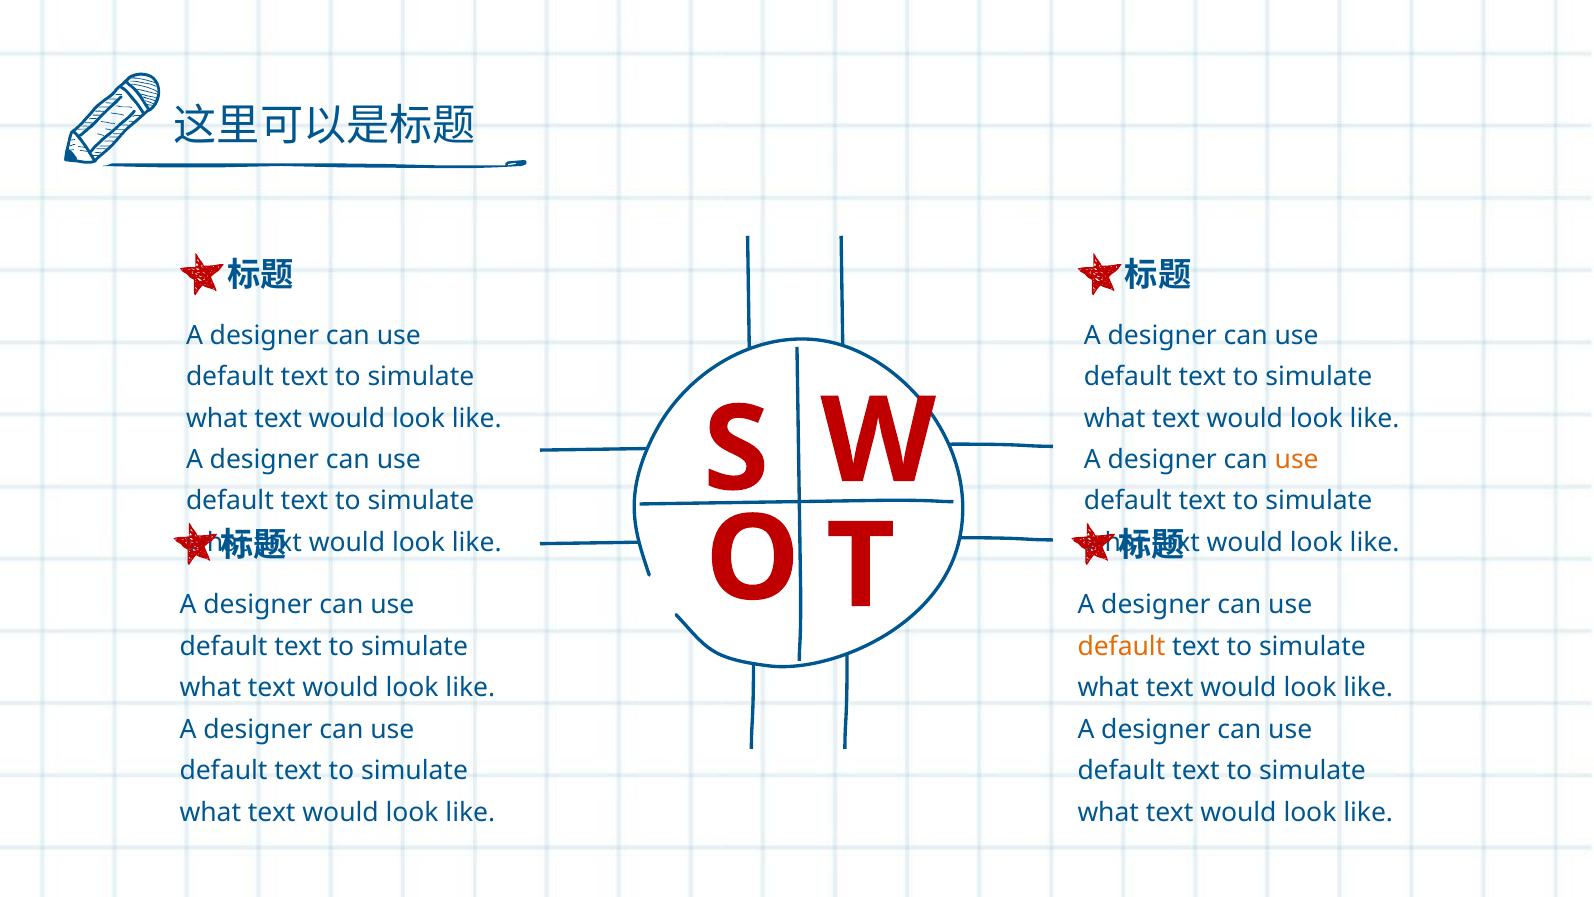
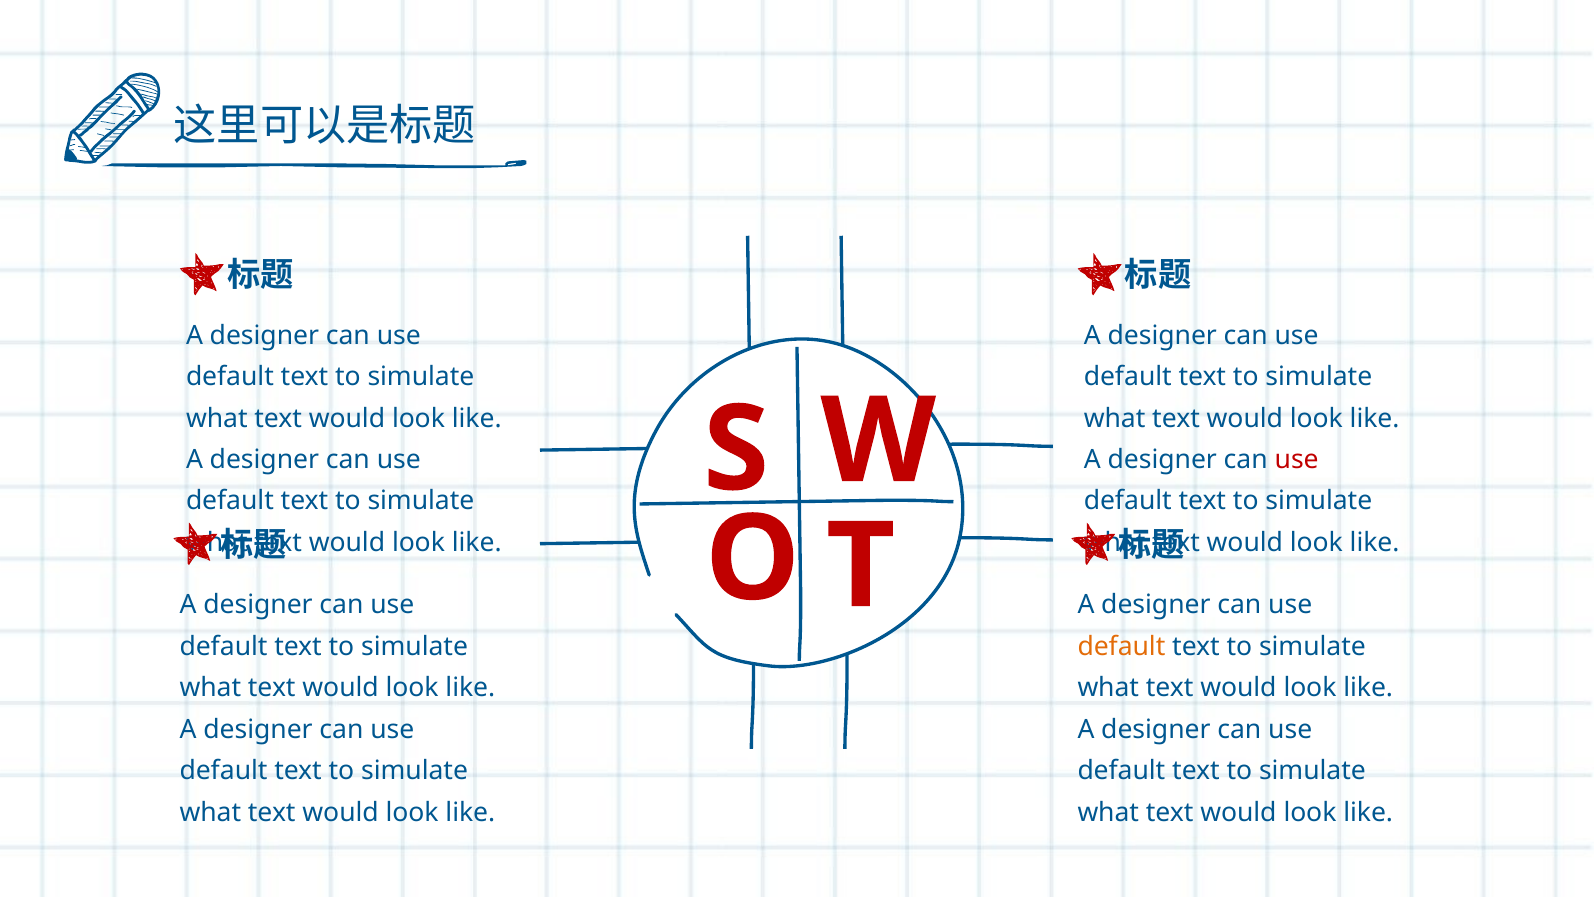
use colour: orange -> red (1297, 460)
